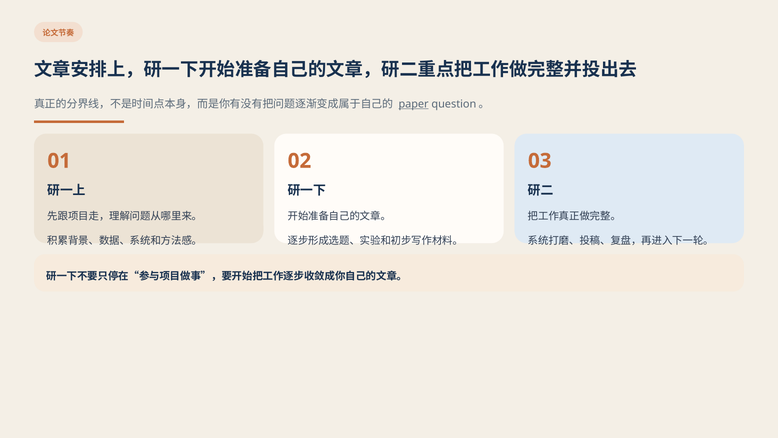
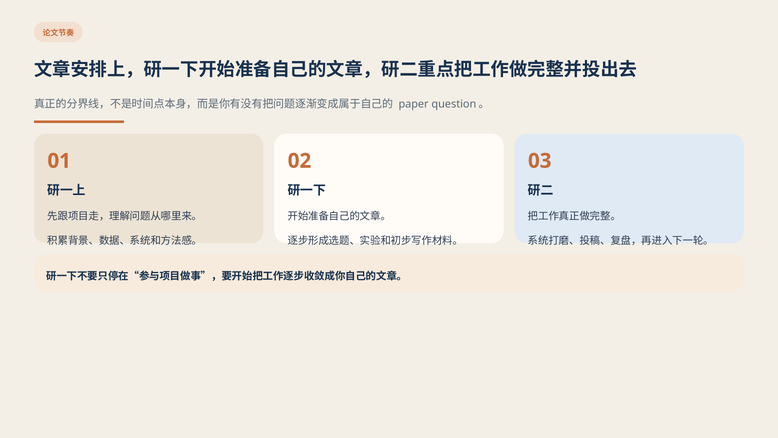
paper underline: present -> none (414, 104)
